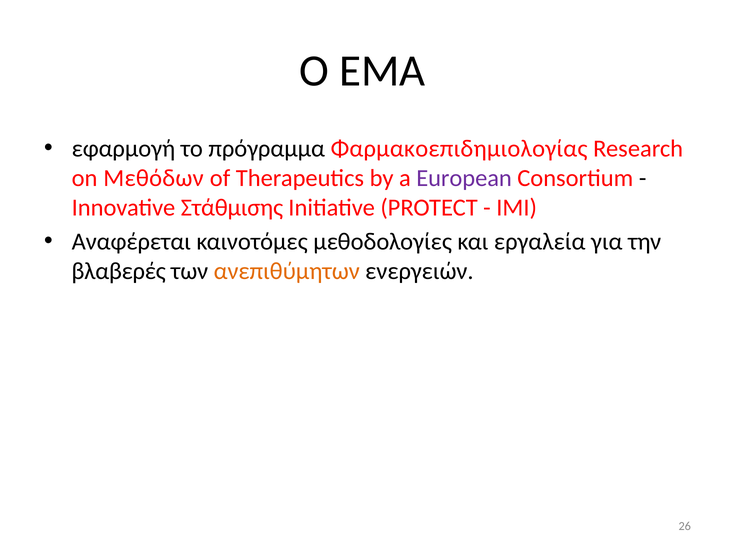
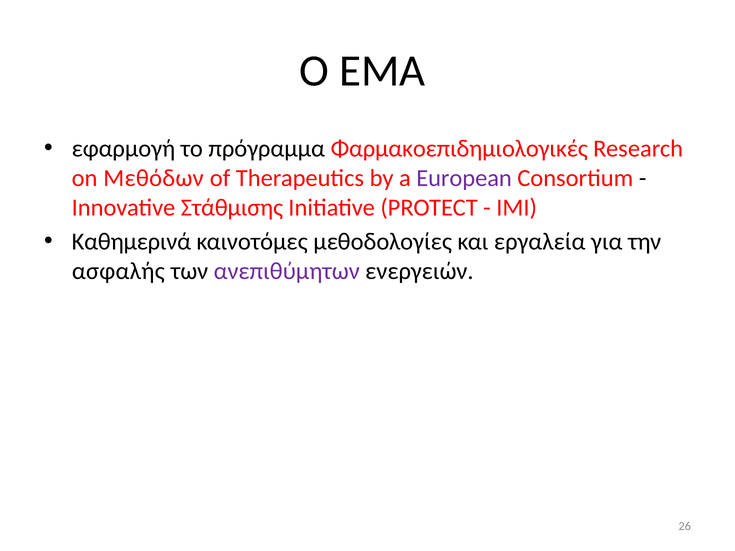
Φαρμακοεπιδημιολογίας: Φαρμακοεπιδημιολογίας -> Φαρμακοεπιδημιολογικές (459, 149)
Αναφέρεται: Αναφέρεται -> Καθημερινά (131, 242)
βλαβερές: βλαβερές -> ασφαλής (118, 271)
ανεπιθύμητων colour: orange -> purple (287, 271)
